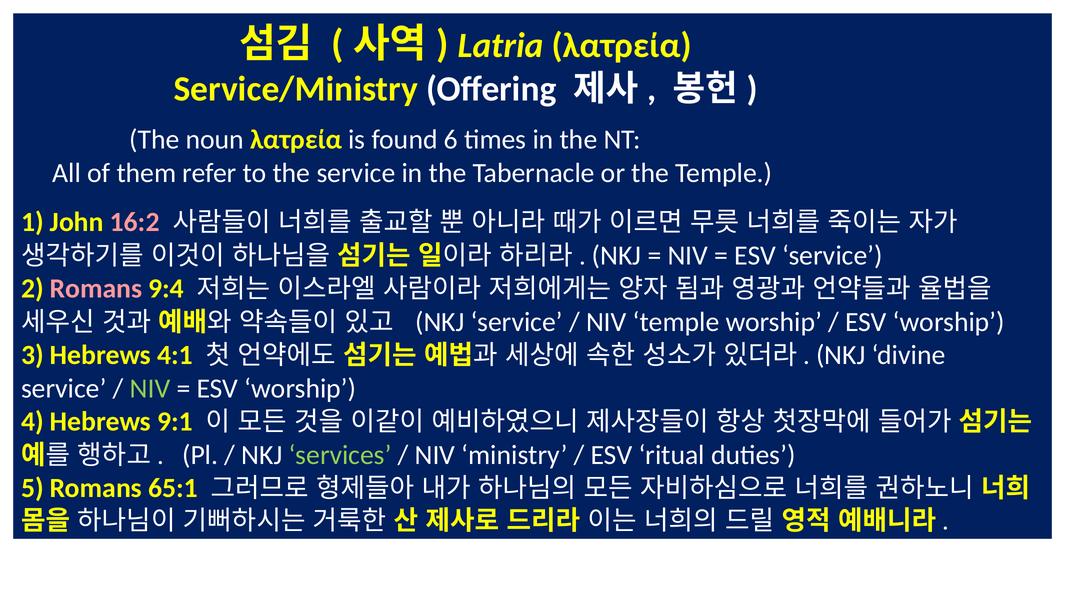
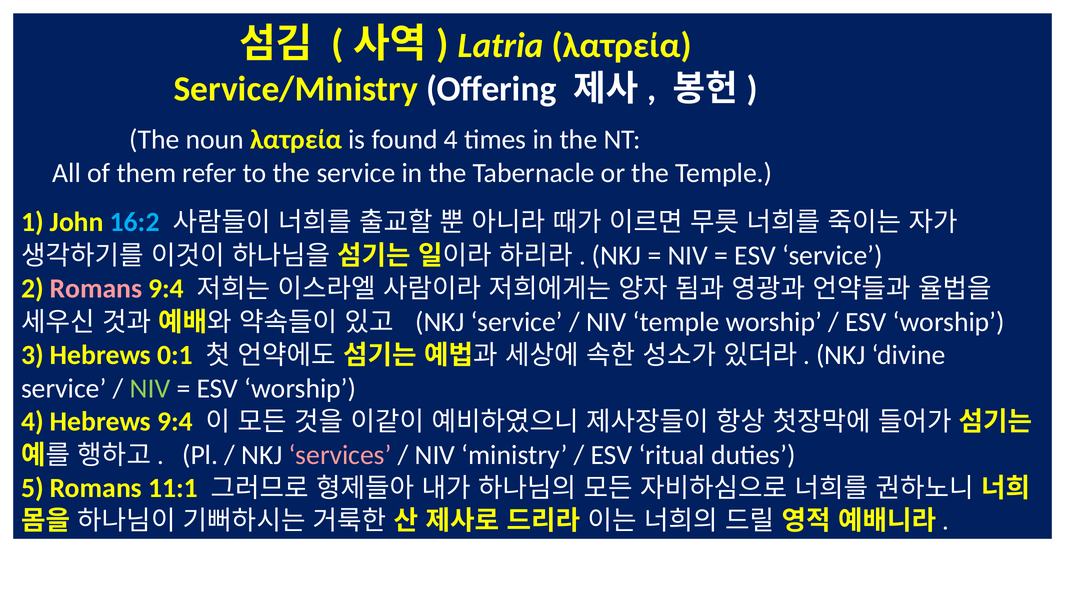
found 6: 6 -> 4 (451, 140)
16:2 colour: pink -> light blue (135, 222)
4:1: 4:1 -> 0:1 (175, 355)
Hebrews 9:1: 9:1 -> 9:4 (175, 422)
services colour: light green -> pink (340, 455)
65:1: 65:1 -> 11:1 (173, 488)
